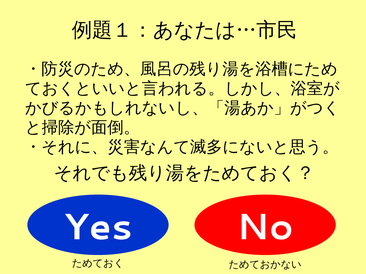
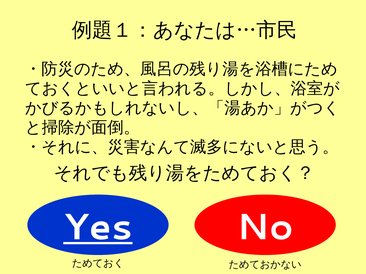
Yes underline: none -> present (98, 228)
